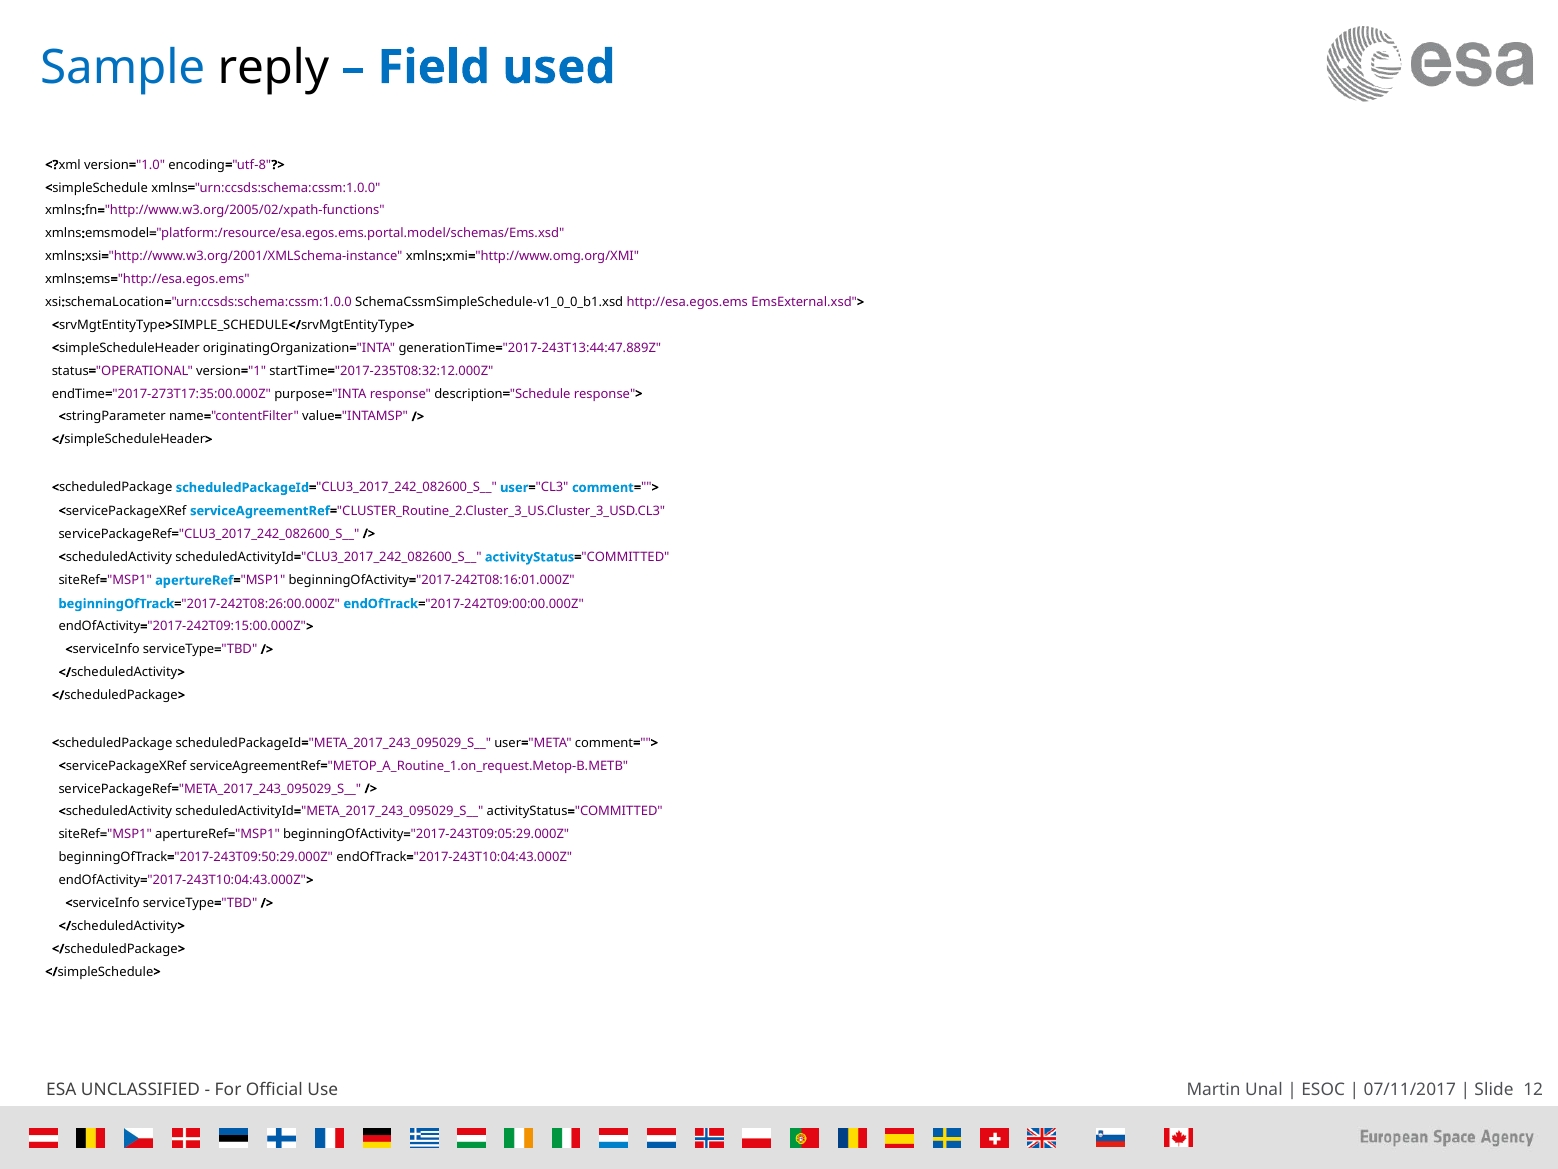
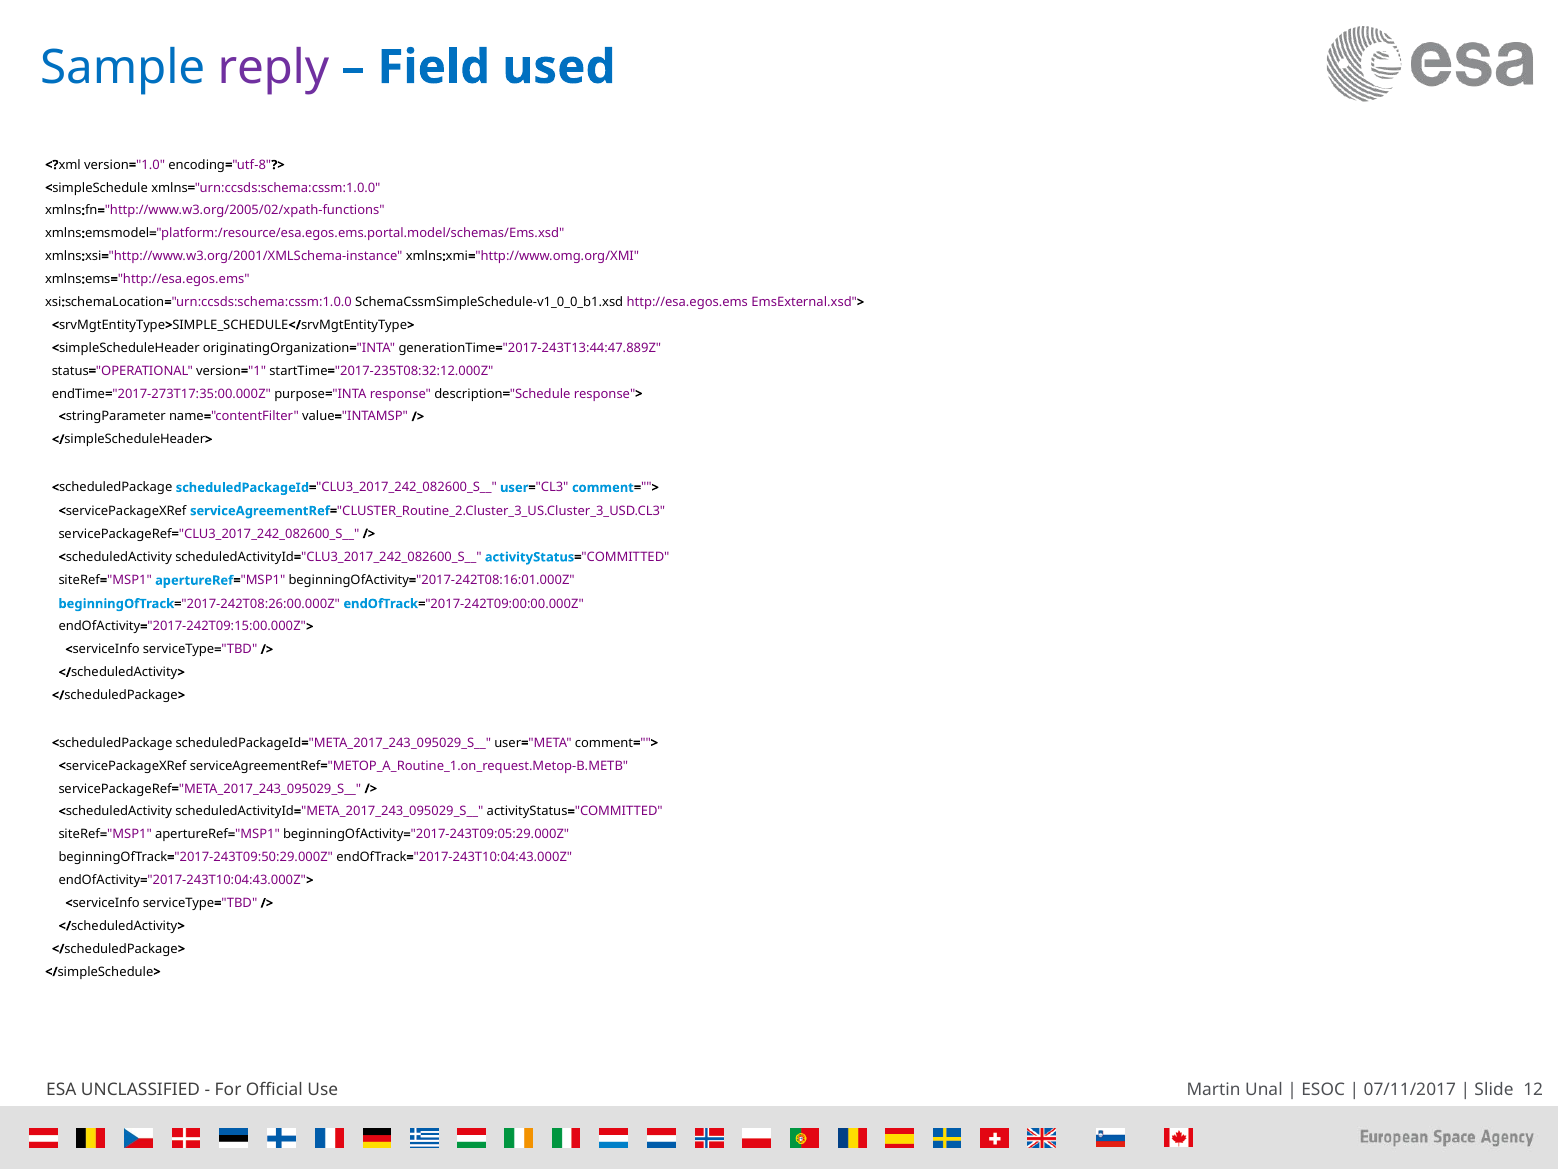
reply colour: black -> purple (273, 67)
